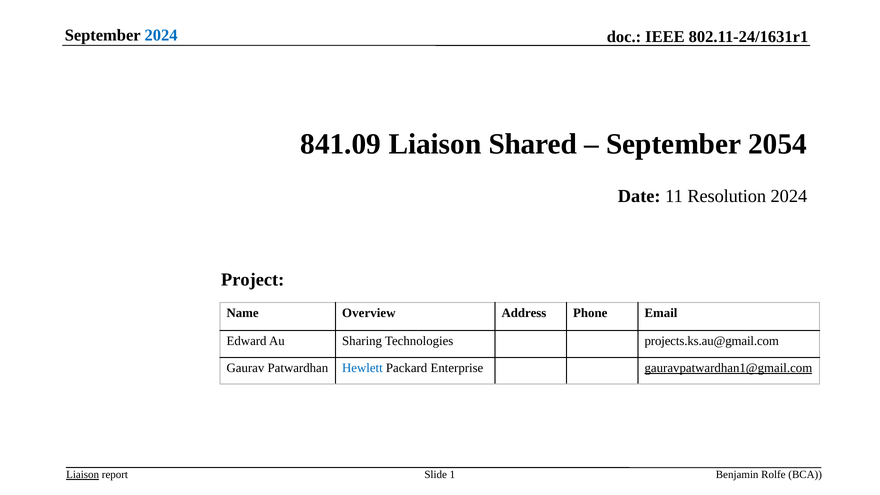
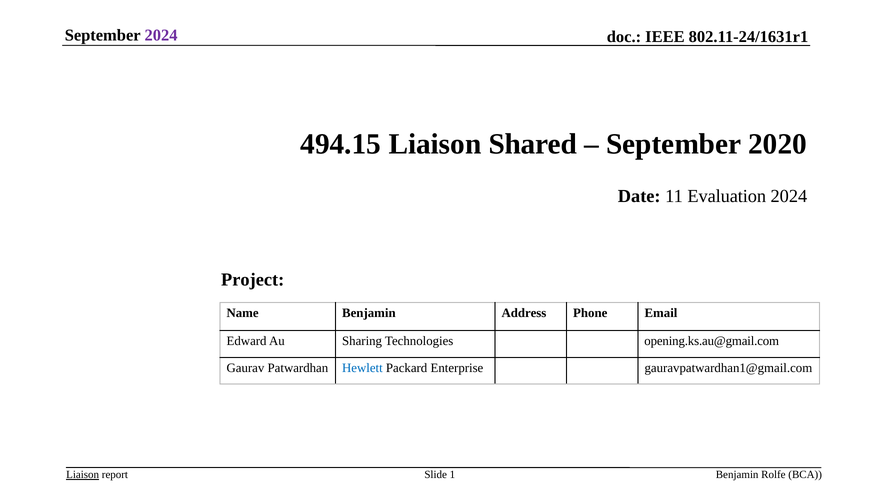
2024 colour: blue -> purple (161, 35)
841.09: 841.09 -> 494.15 (341, 144)
2054: 2054 -> 2020 (778, 144)
Resolution: Resolution -> Evaluation (727, 196)
Name Overview: Overview -> Benjamin (369, 313)
projects.ks.au@gmail.com: projects.ks.au@gmail.com -> opening.ks.au@gmail.com (712, 341)
gauravpatwardhan1@gmail.com underline: present -> none (728, 368)
